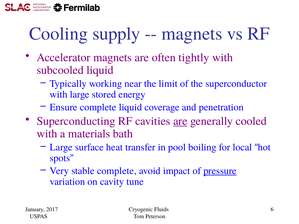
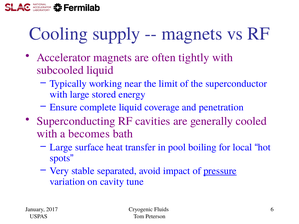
are underline: present -> none (180, 121)
materials: materials -> becomes (89, 134)
stable complete: complete -> separated (117, 171)
